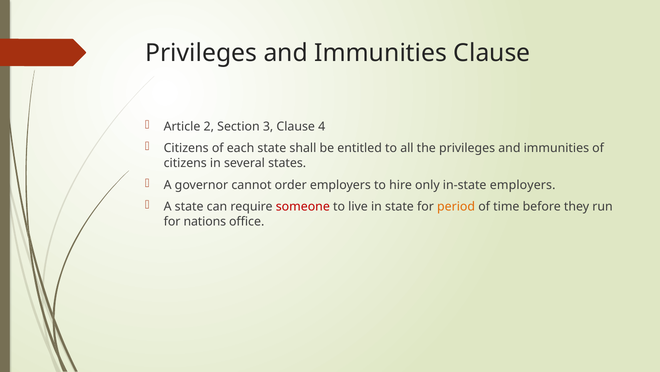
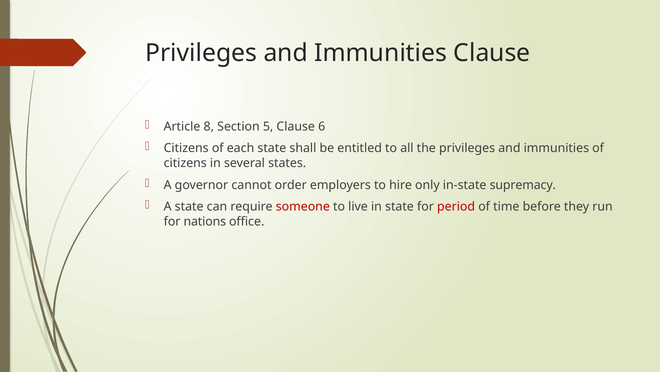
2: 2 -> 8 (209, 126)
3: 3 -> 5 (268, 126)
4: 4 -> 6 (322, 126)
in-state employers: employers -> supremacy (523, 185)
period colour: orange -> red (456, 206)
